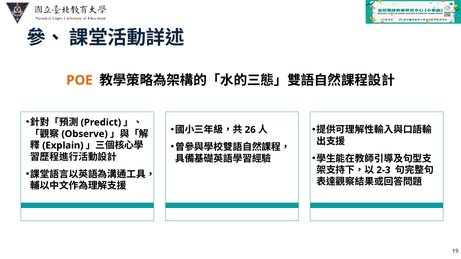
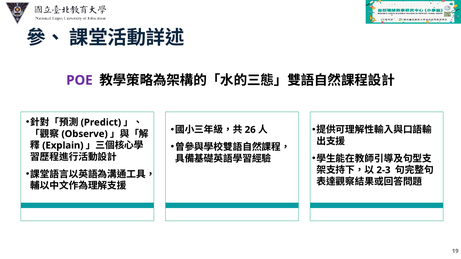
POE colour: orange -> purple (79, 80)
